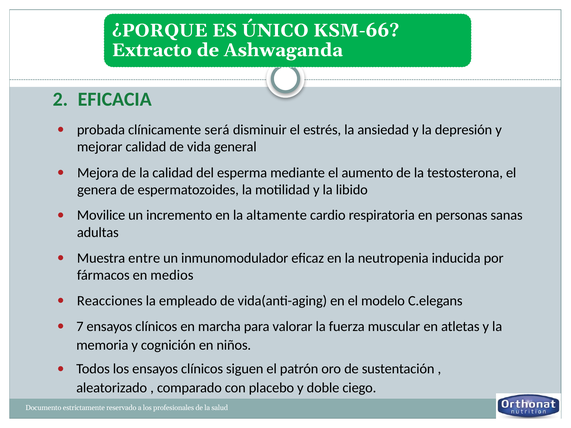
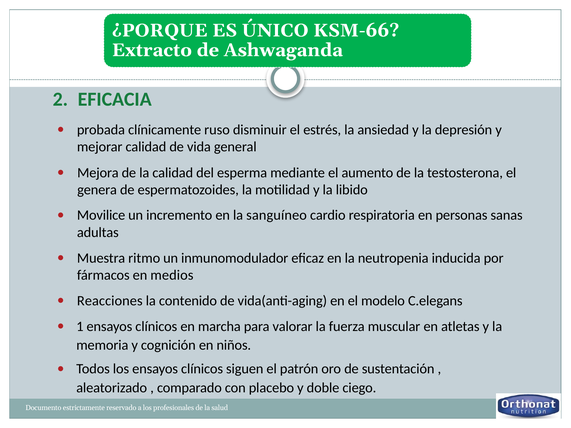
será: será -> ruso (217, 130)
altamente: altamente -> sanguíneo (277, 215)
entre: entre -> ritmo (144, 258)
empleado: empleado -> contenido (188, 301)
7: 7 -> 1 (80, 326)
